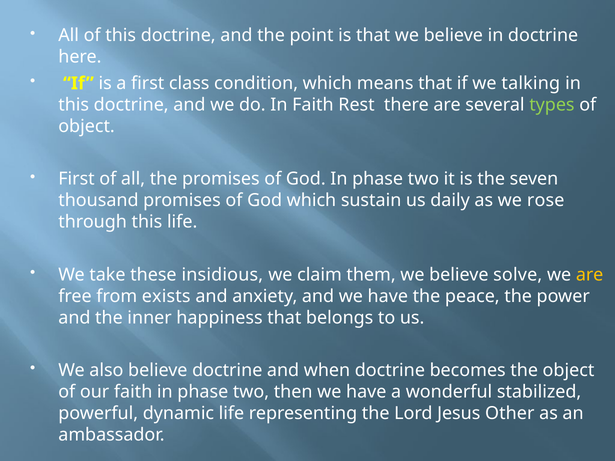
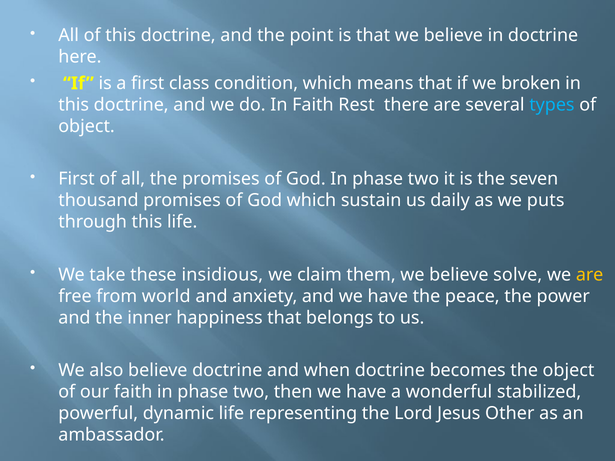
talking: talking -> broken (531, 83)
types colour: light green -> light blue (552, 105)
rose: rose -> puts (546, 201)
exists: exists -> world (166, 296)
